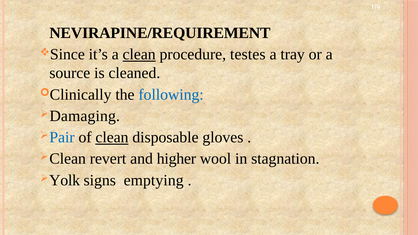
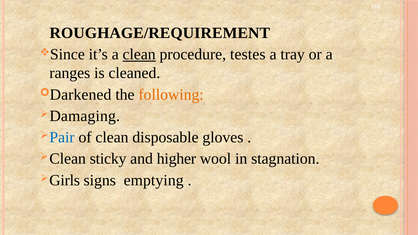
NEVIRAPINE/REQUIREMENT: NEVIRAPINE/REQUIREMENT -> ROUGHAGE/REQUIREMENT (160, 33)
source: source -> ranges (70, 73)
Clinically: Clinically -> Darkened (81, 95)
following colour: blue -> orange (171, 95)
clean underline: present -> none (112, 137)
revert: revert -> sticky (108, 159)
Yolk: Yolk -> Girls (65, 180)
